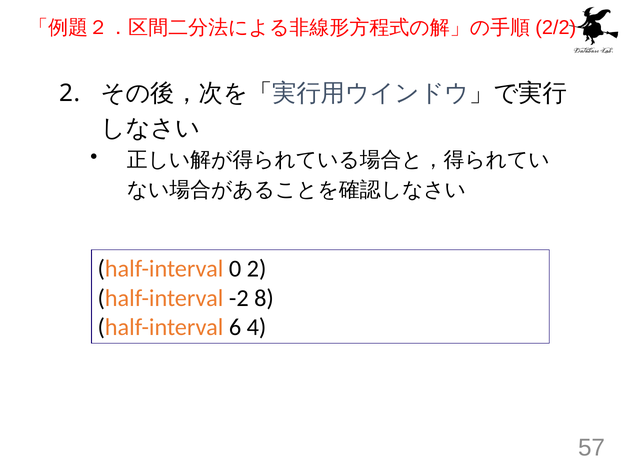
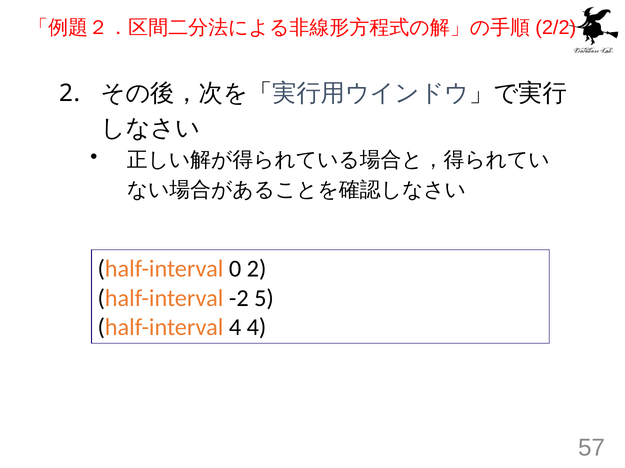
8: 8 -> 5 (264, 299)
half-interval 6: 6 -> 4 (235, 328)
